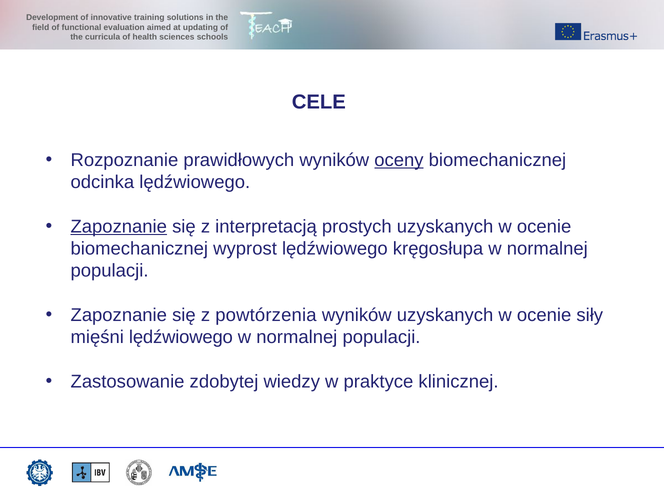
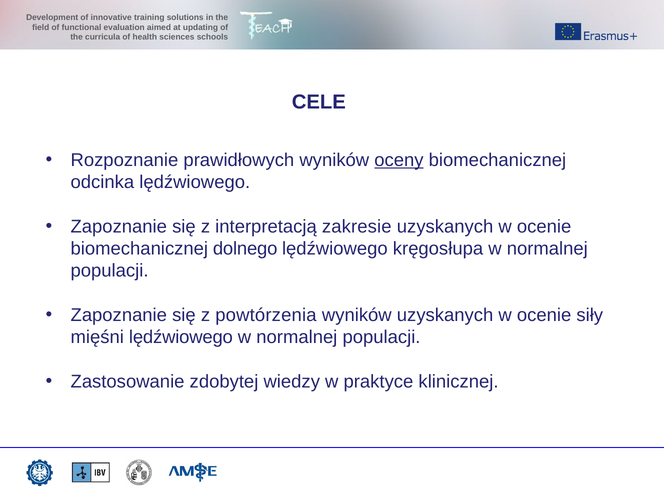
Zapoznanie underline: present -> none (119, 226)
prostych: prostych -> zakresie (357, 226)
wyprost: wyprost -> dolnego (245, 249)
